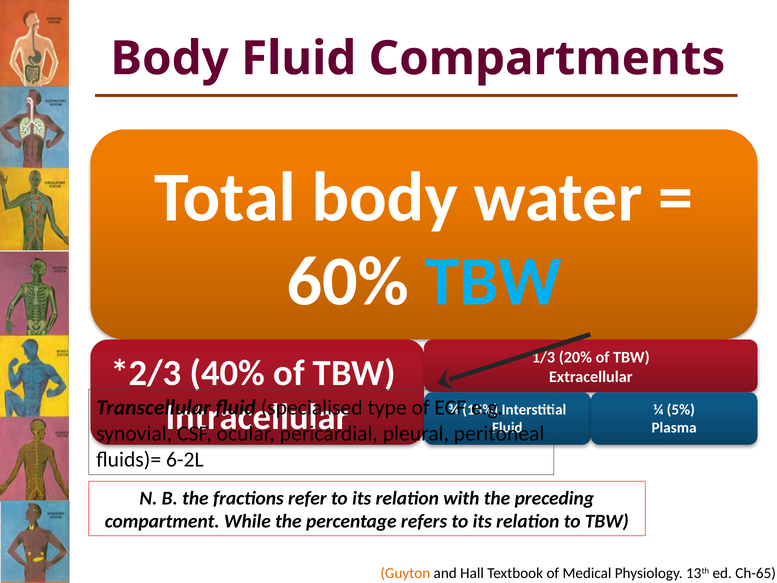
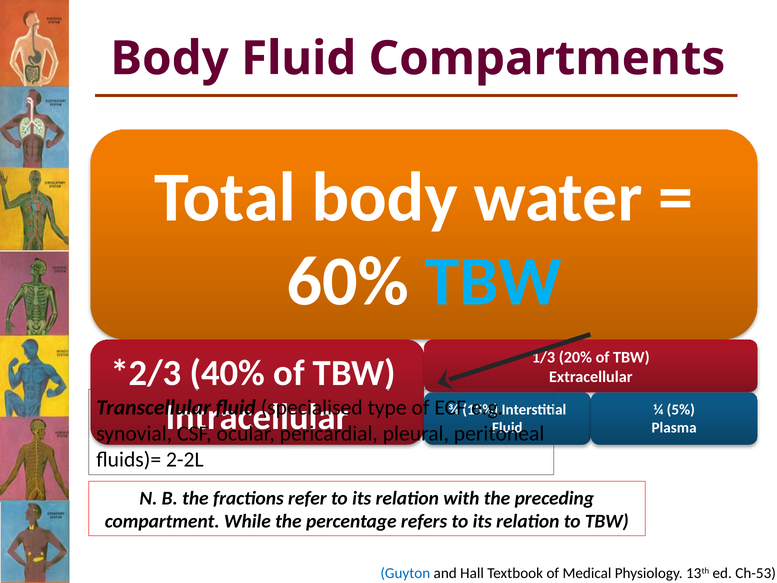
6-2L: 6-2L -> 2-2L (185, 459)
Guyton colour: orange -> blue (405, 573)
Ch-65: Ch-65 -> Ch-53 (756, 573)
